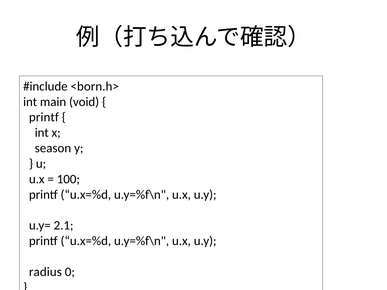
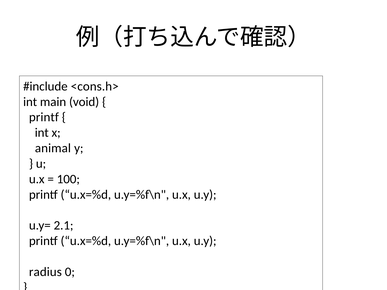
<born.h>: <born.h> -> <cons.h> (95, 86)
season: season -> animal (53, 148)
